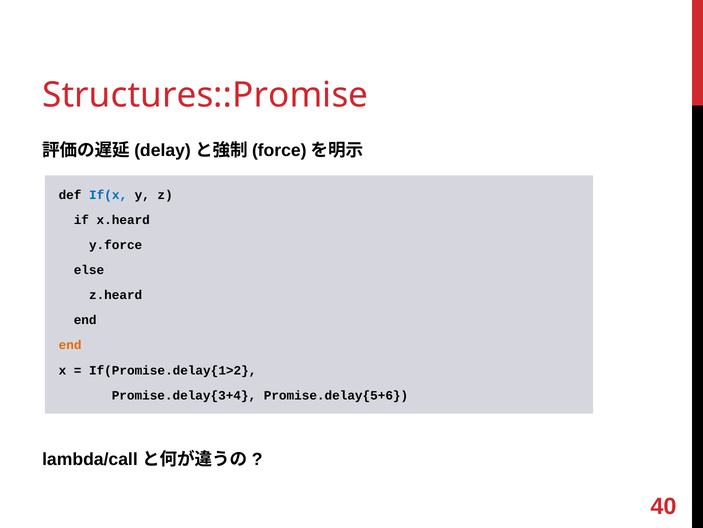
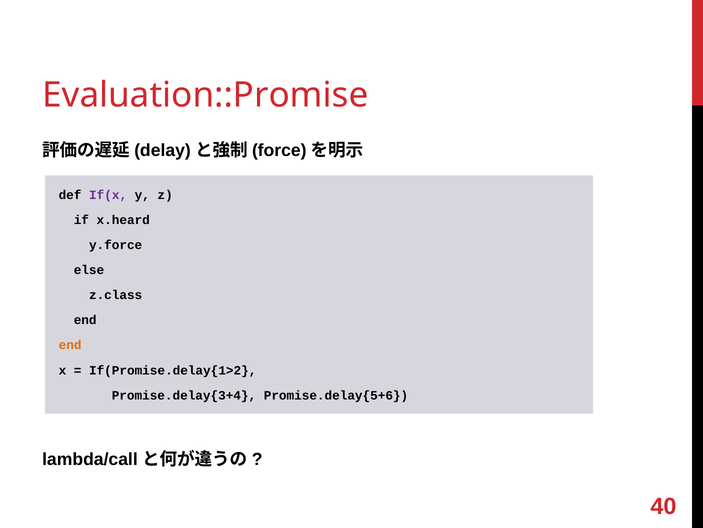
Structures::Promise: Structures::Promise -> Evaluation::Promise (205, 95)
If(x colour: blue -> purple (108, 195)
z.heard: z.heard -> z.class (116, 295)
